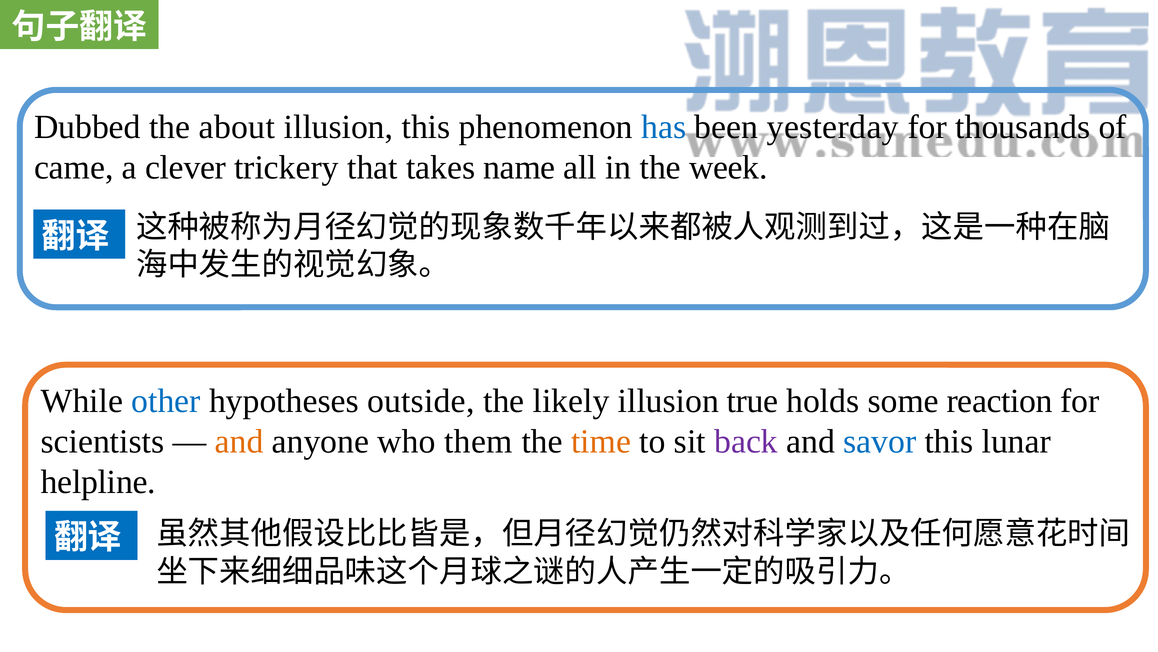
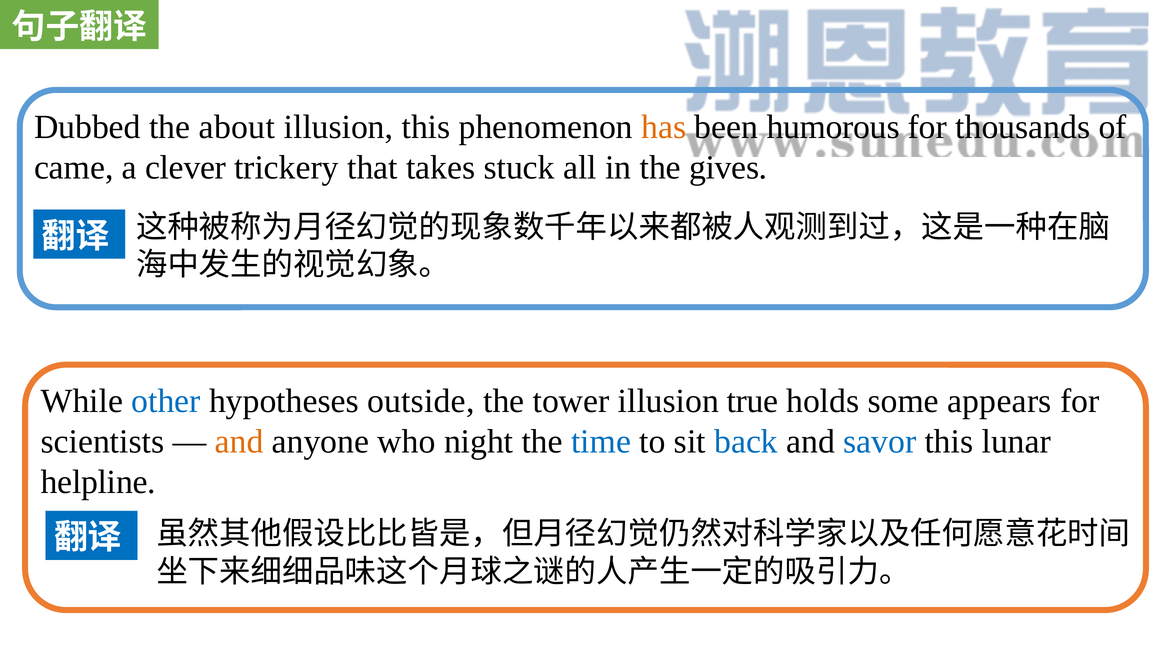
has colour: blue -> orange (664, 127)
yesterday: yesterday -> humorous (833, 127)
name: name -> stuck (519, 168)
week: week -> gives (728, 168)
likely: likely -> tower (571, 400)
reaction: reaction -> appears (999, 400)
them: them -> night (479, 441)
time colour: orange -> blue (601, 441)
back colour: purple -> blue (746, 441)
